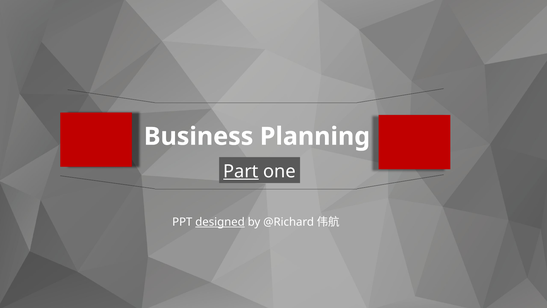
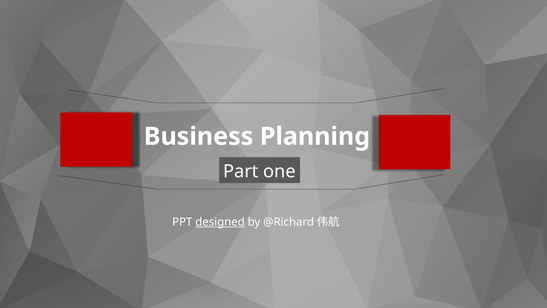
Part underline: present -> none (241, 171)
